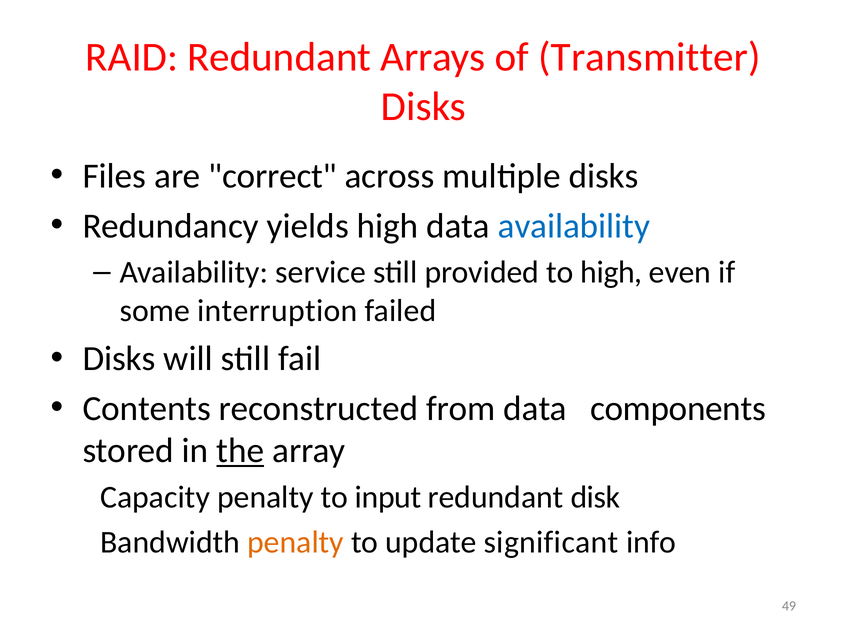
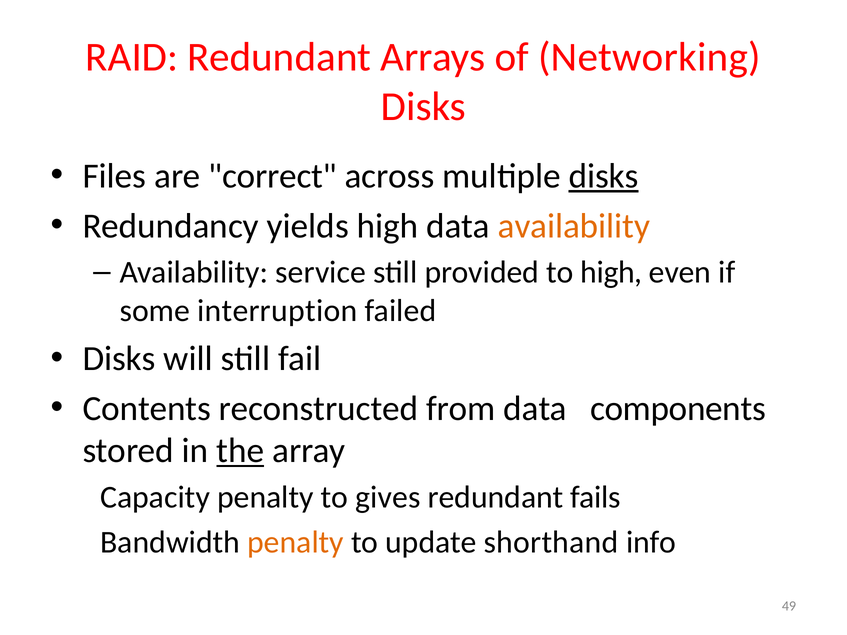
Transmitter: Transmitter -> Networking (650, 57)
disks underline: none -> present (604, 176)
availability colour: blue -> orange (574, 226)
input: input -> gives (388, 498)
disk: disk -> fails (595, 498)
significant: significant -> shorthand (551, 542)
